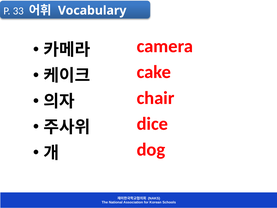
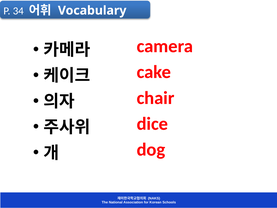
33: 33 -> 34 (18, 11)
